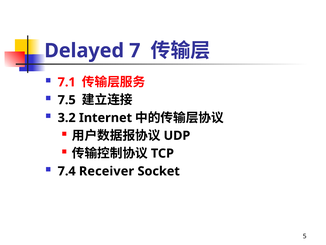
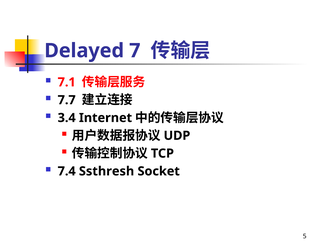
7.5: 7.5 -> 7.7 (67, 100)
3.2: 3.2 -> 3.4 (67, 118)
Receiver: Receiver -> Ssthresh (107, 171)
